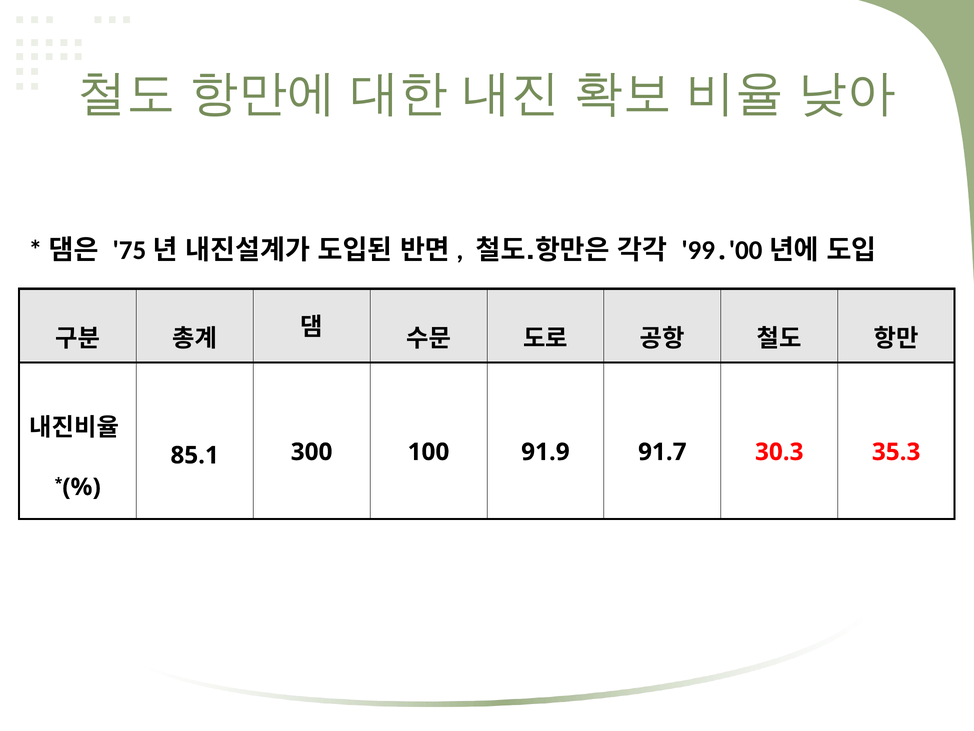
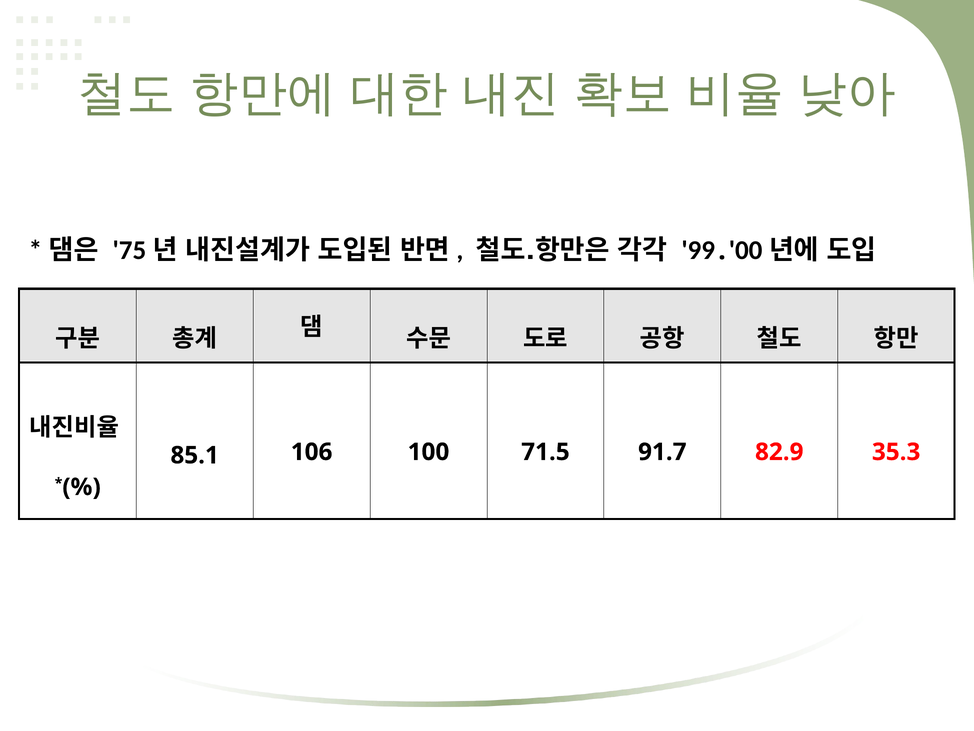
300: 300 -> 106 (312, 452)
91.9: 91.9 -> 71.5 (545, 452)
30.3: 30.3 -> 82.9 (779, 452)
